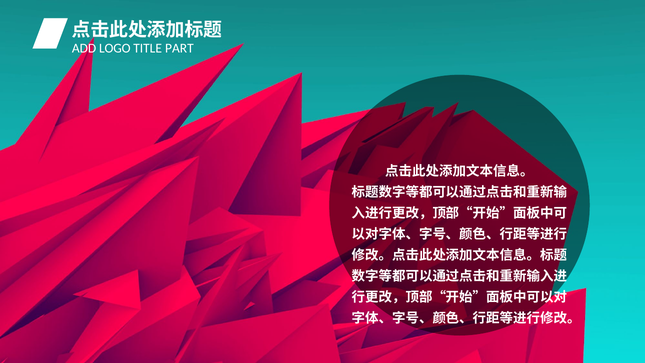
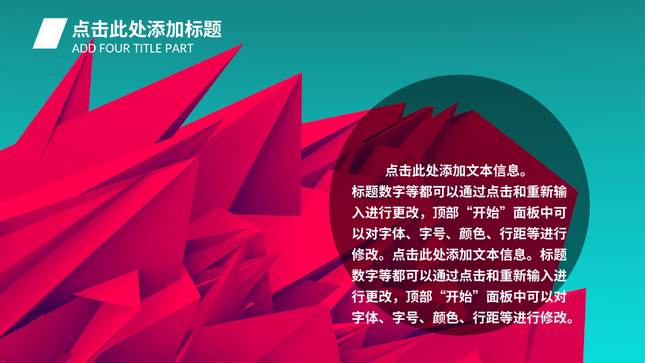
LOGO: LOGO -> FOUR (115, 48)
